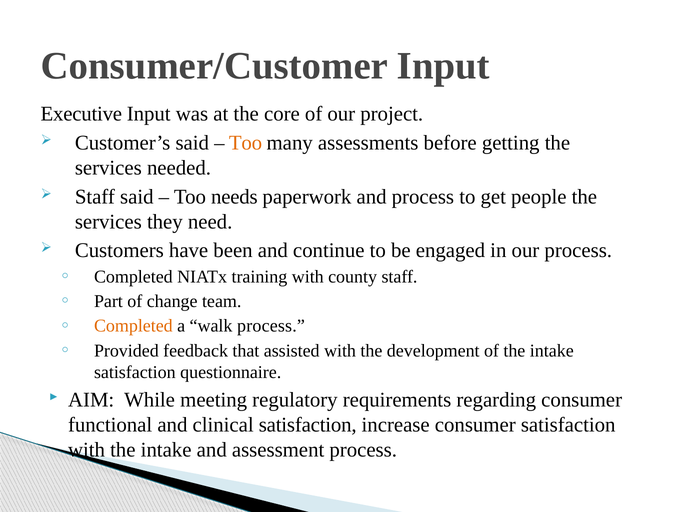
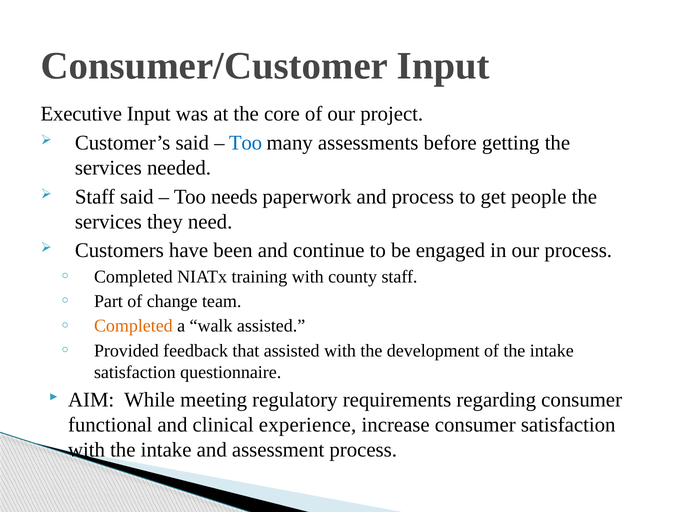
Too colour: orange -> blue (246, 143)
walk process: process -> assisted (271, 326)
clinical satisfaction: satisfaction -> experience (308, 424)
